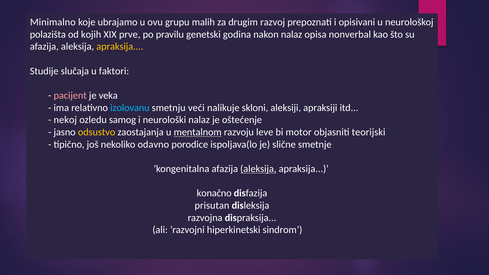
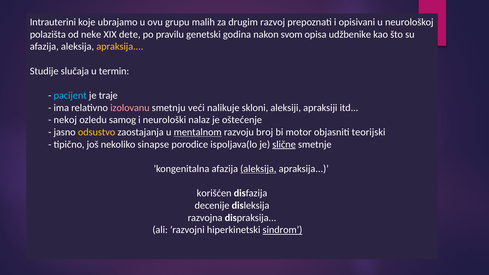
Minimalno: Minimalno -> Intrauterini (53, 22)
kojih: kojih -> neke (91, 34)
prve: prve -> dete (130, 34)
nakon nalaz: nalaz -> svom (292, 34)
nonverbal: nonverbal -> udžbenike (350, 34)
faktori: faktori -> termin (114, 71)
pacijent colour: pink -> light blue (70, 95)
veka: veka -> traje (108, 95)
izolovanu colour: light blue -> pink (130, 108)
leve: leve -> broj (265, 132)
odavno: odavno -> sinapse (153, 144)
slične underline: none -> present (284, 144)
konačno: konačno -> korišćen (214, 193)
prisutan: prisutan -> decenije (212, 206)
sindrom underline: none -> present (282, 230)
